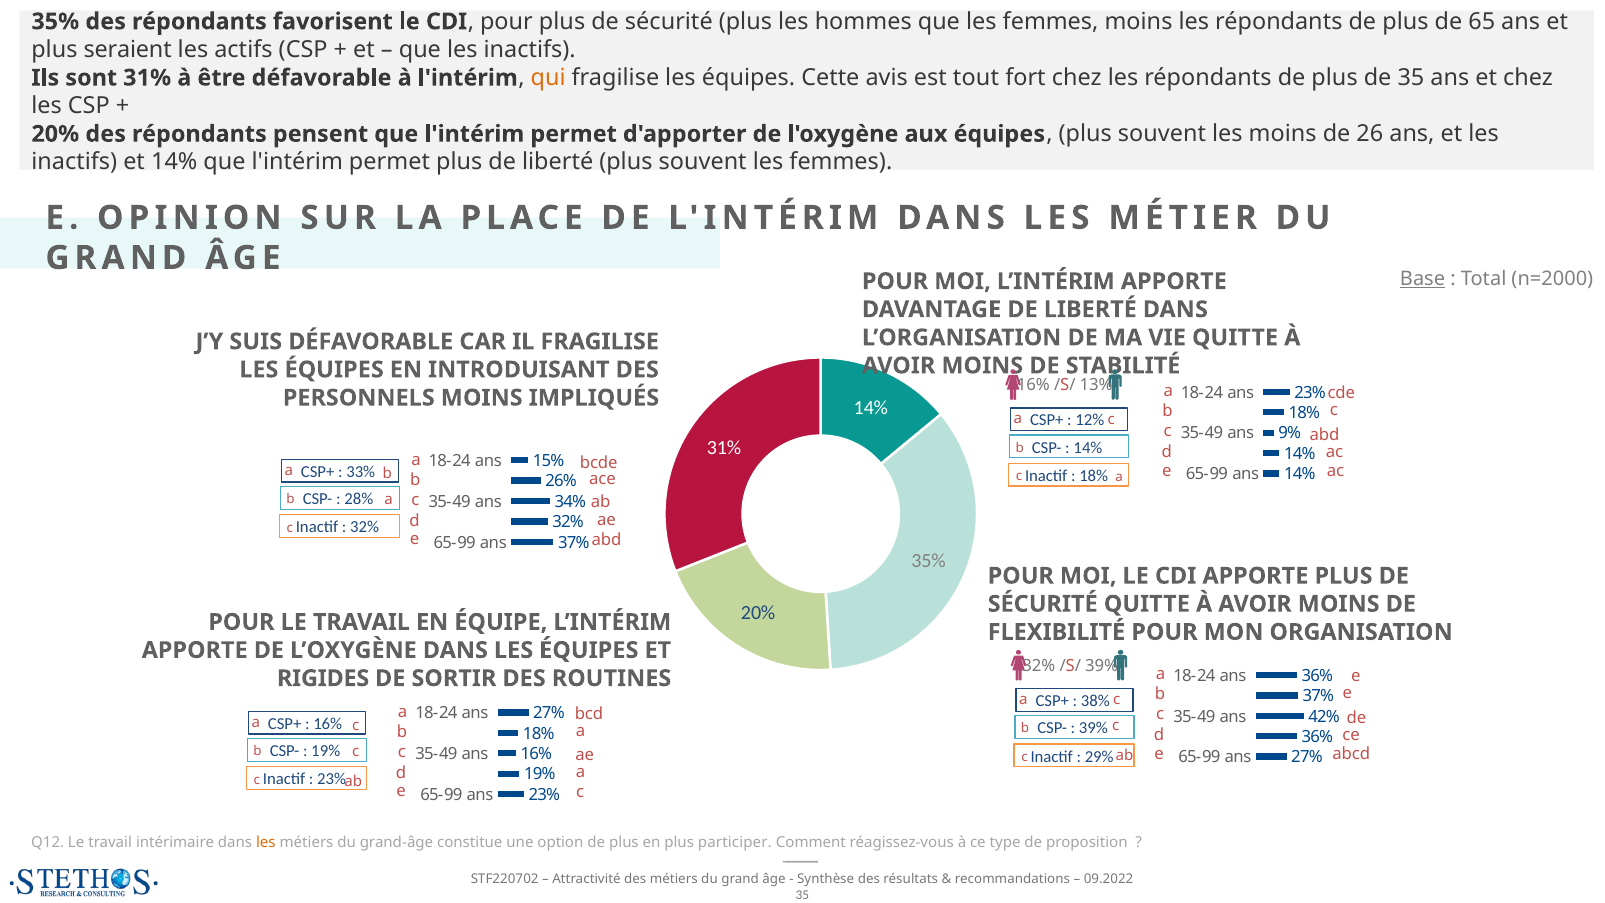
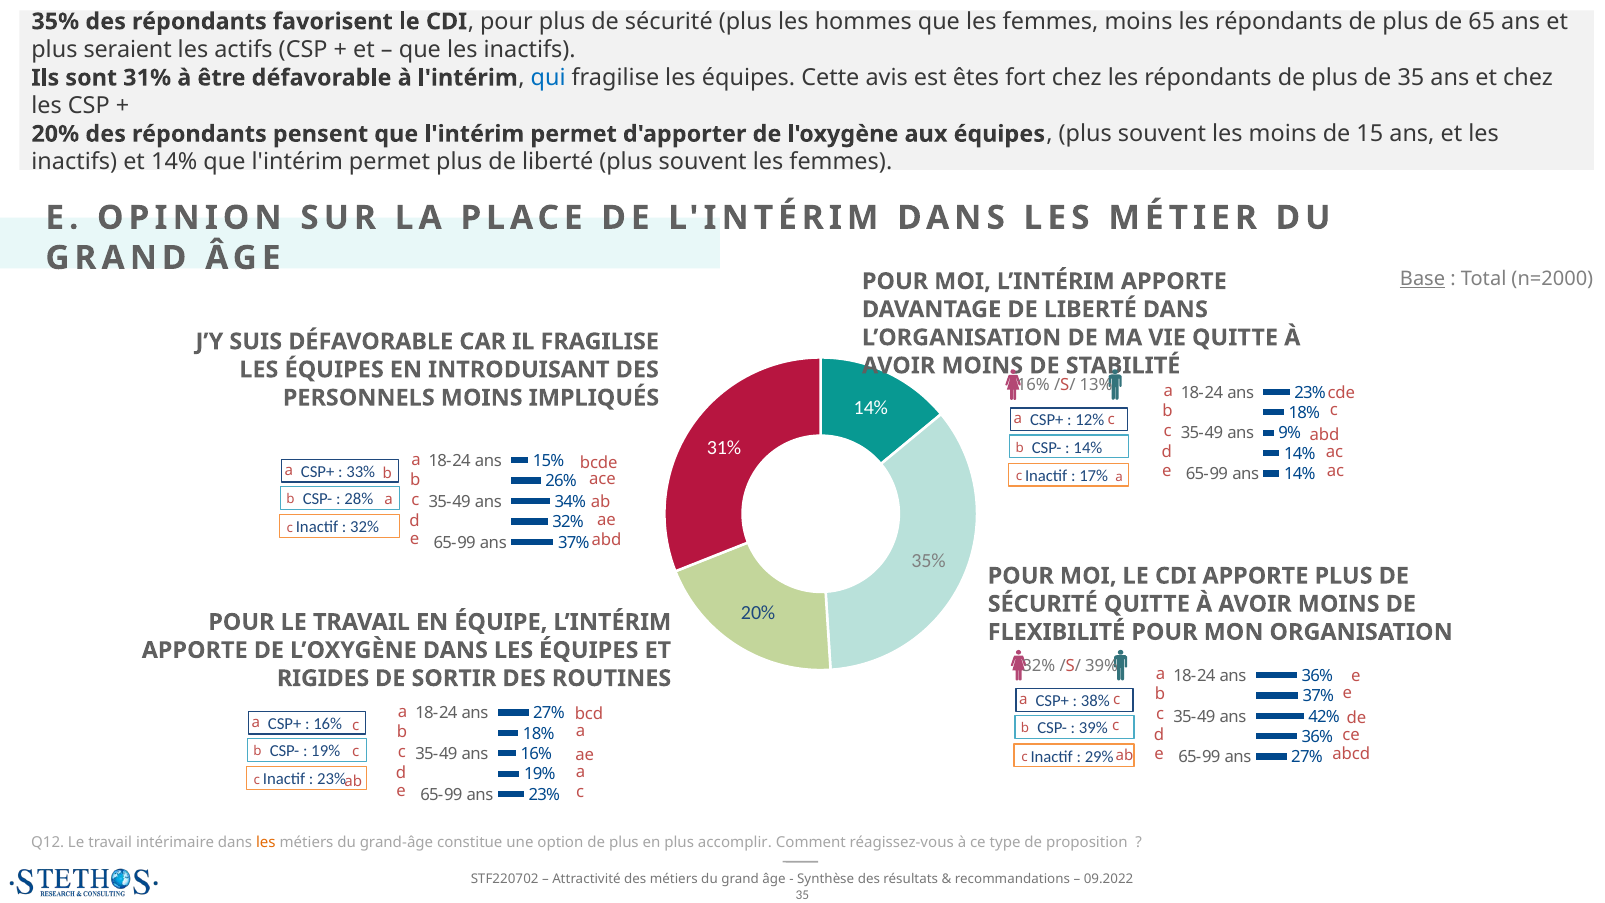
qui colour: orange -> blue (548, 78)
tout: tout -> êtes (976, 78)
26: 26 -> 15 (1370, 134)
18%: 18% -> 17% (1094, 476)
participer: participer -> accomplir (735, 843)
